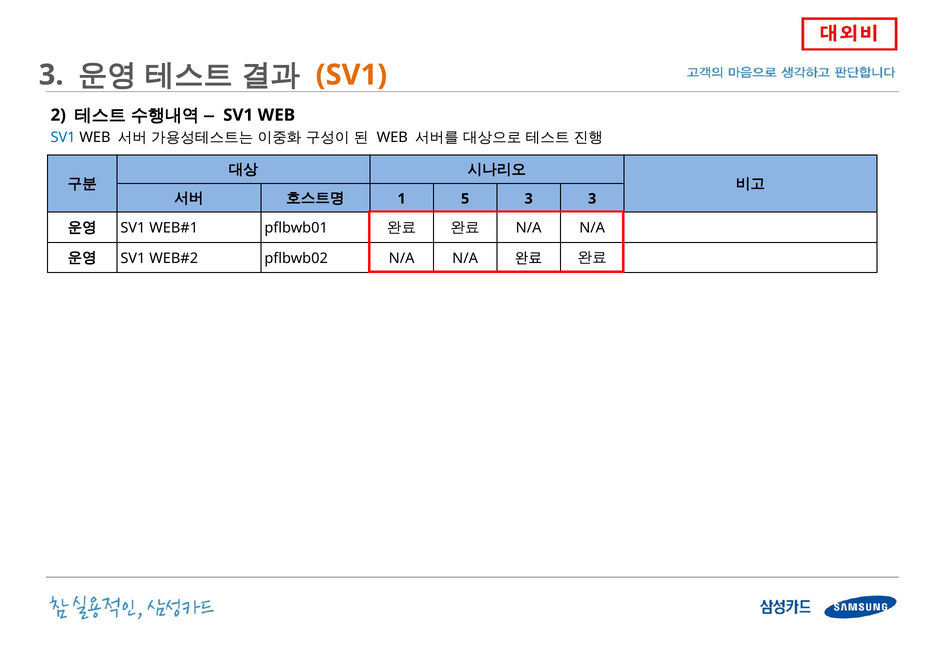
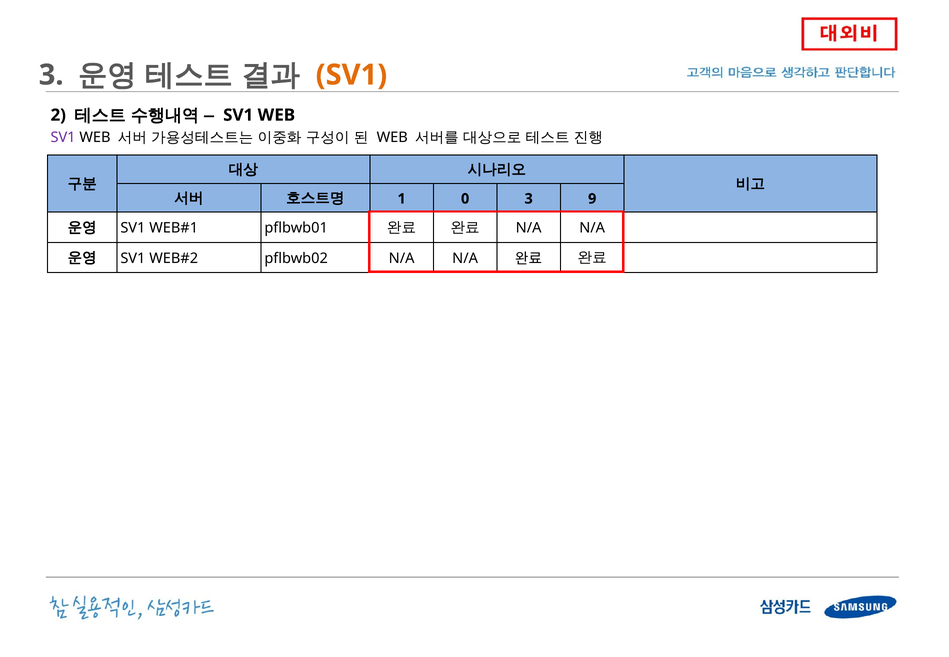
SV1 colour: blue -> purple (63, 137)
5: 5 -> 0 (465, 199)
3 3: 3 -> 9 (592, 199)
